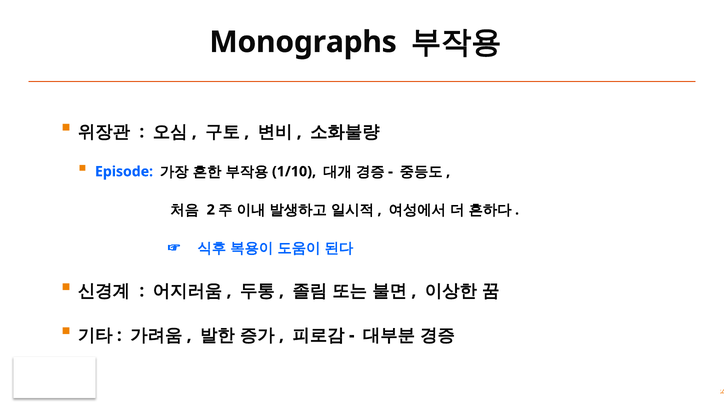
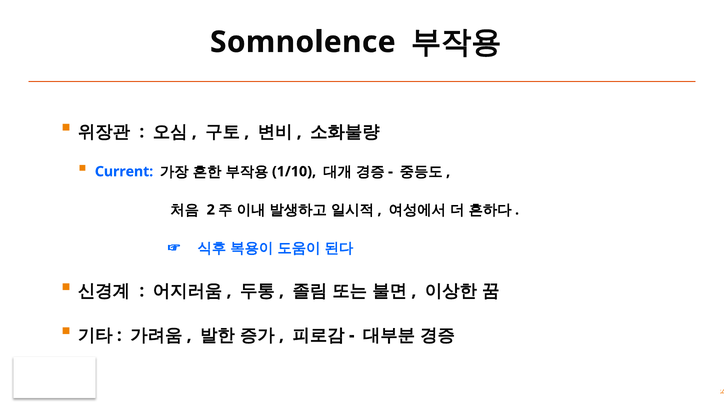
Monographs: Monographs -> Somnolence (303, 42)
Episode: Episode -> Current (124, 172)
